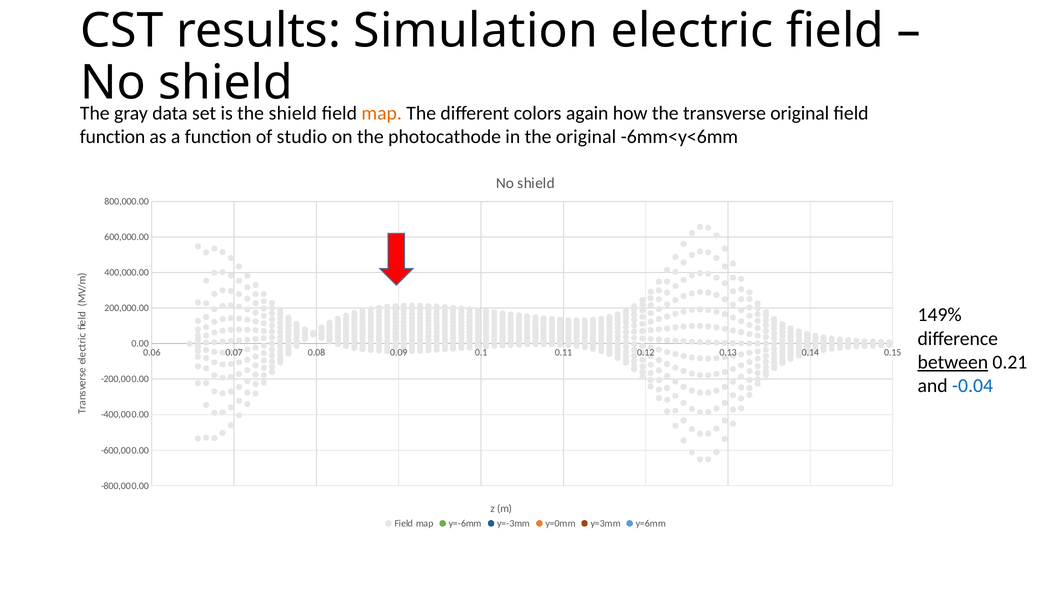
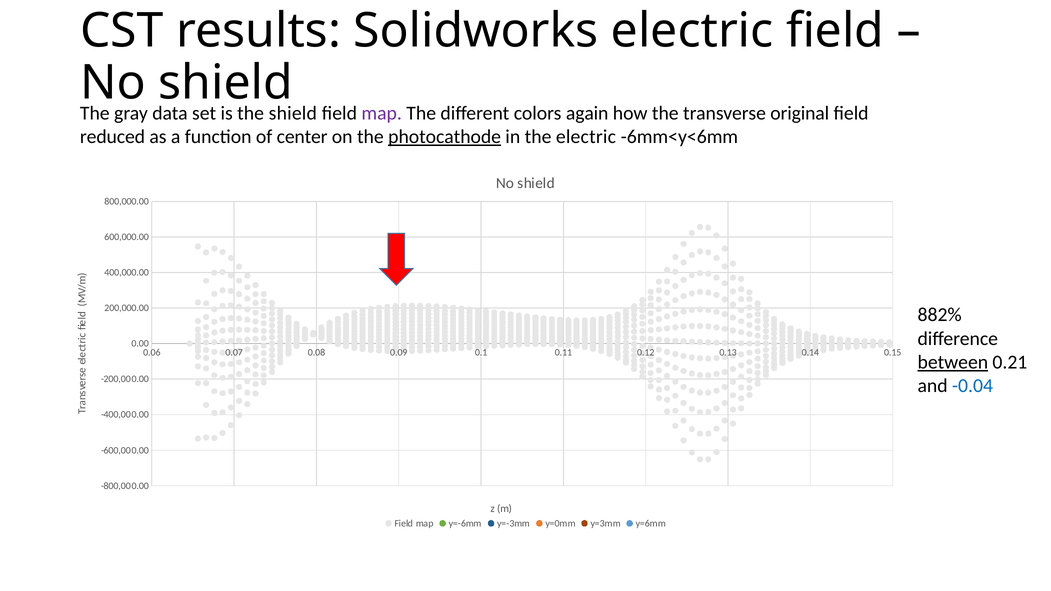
Simulation: Simulation -> Solidworks (476, 31)
map colour: orange -> purple (382, 113)
function: function -> reduced (113, 137)
studio: studio -> center (302, 137)
photocathode underline: none -> present (445, 137)
the original: original -> electric (586, 137)
149%: 149% -> 882% (940, 315)
